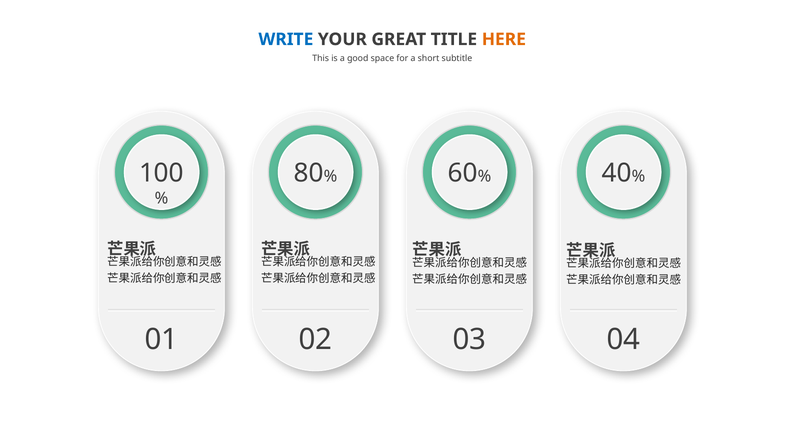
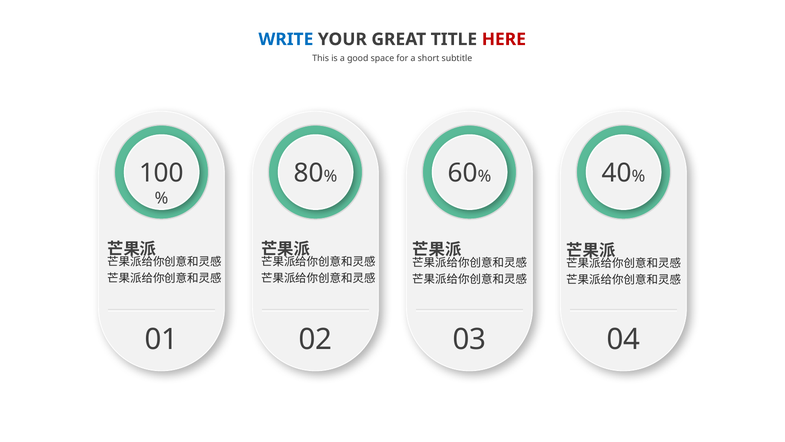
HERE colour: orange -> red (504, 39)
